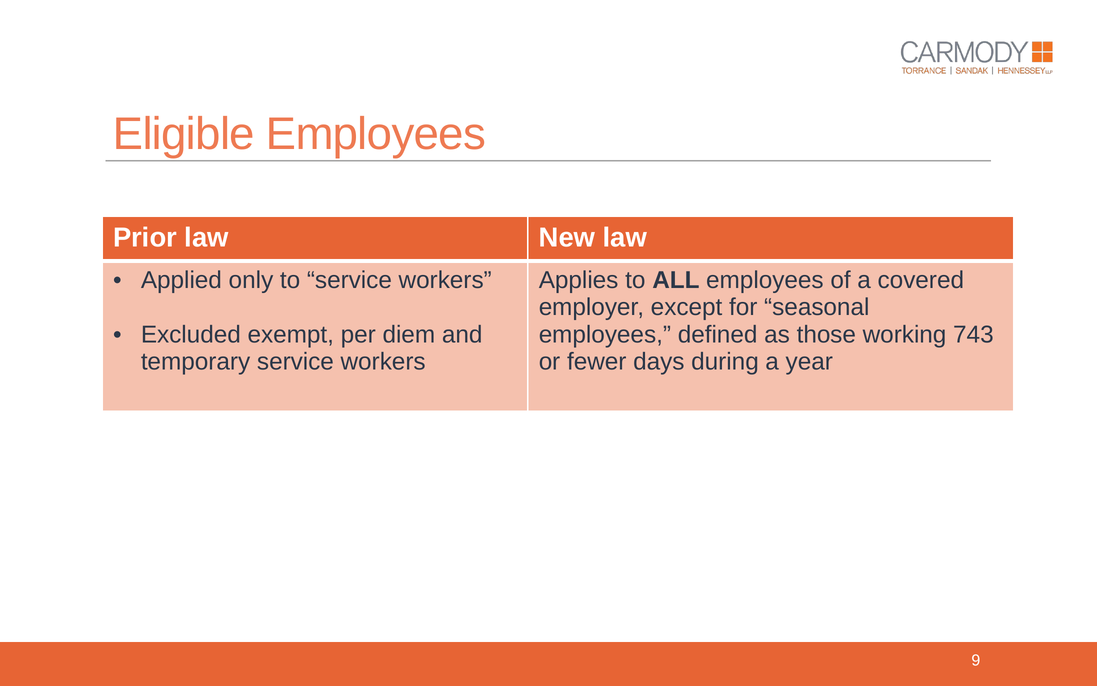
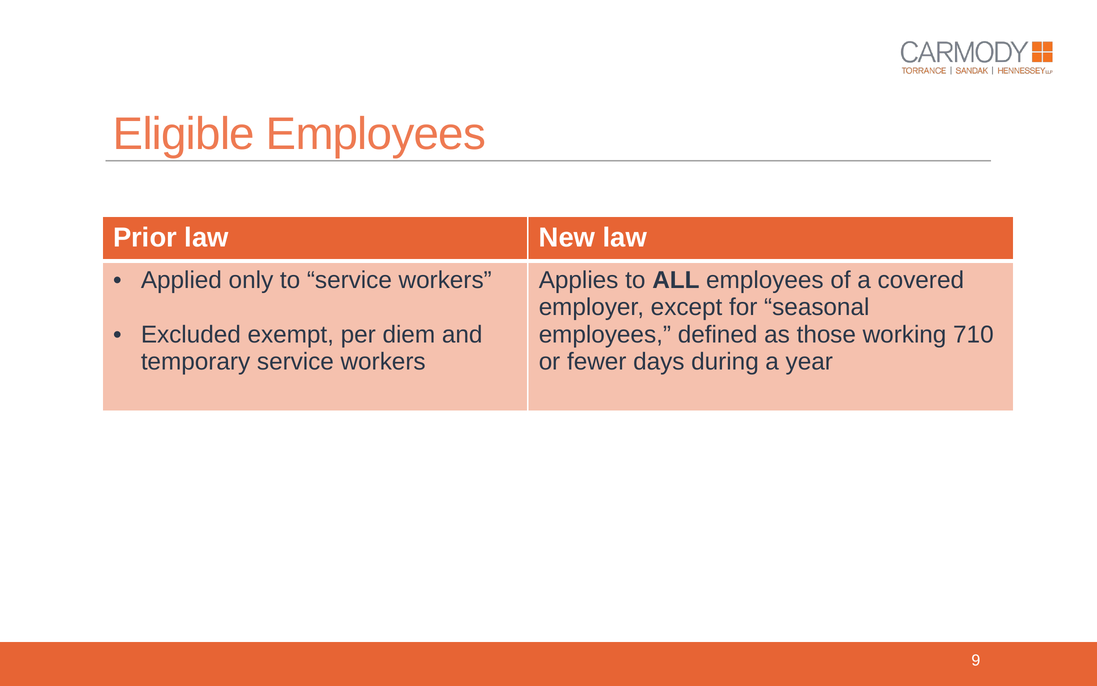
743: 743 -> 710 (973, 334)
